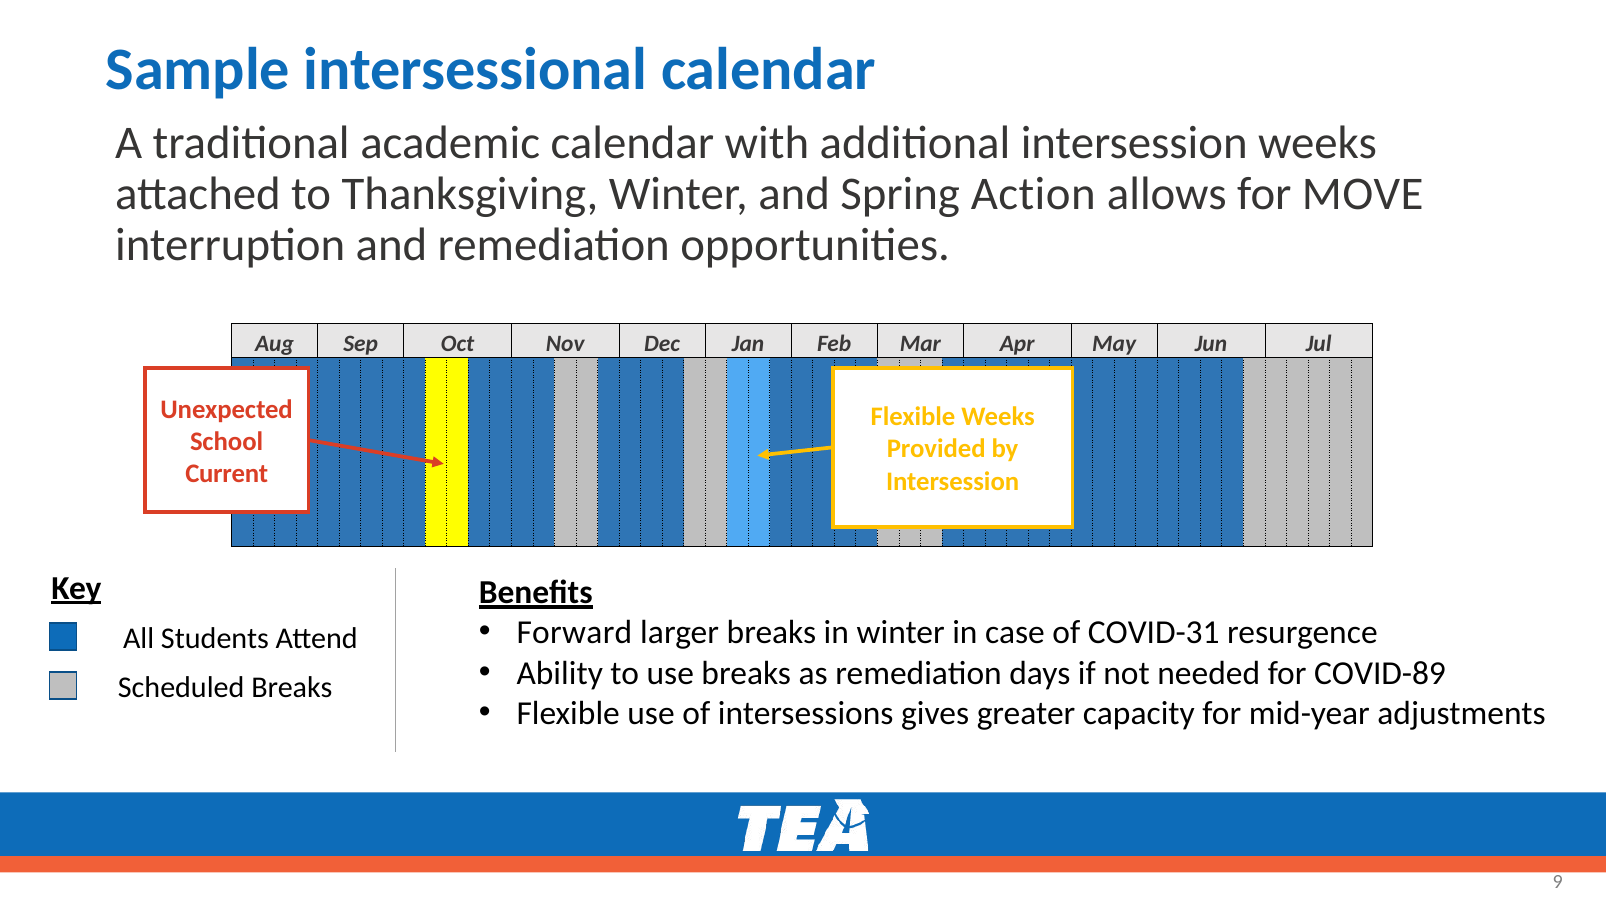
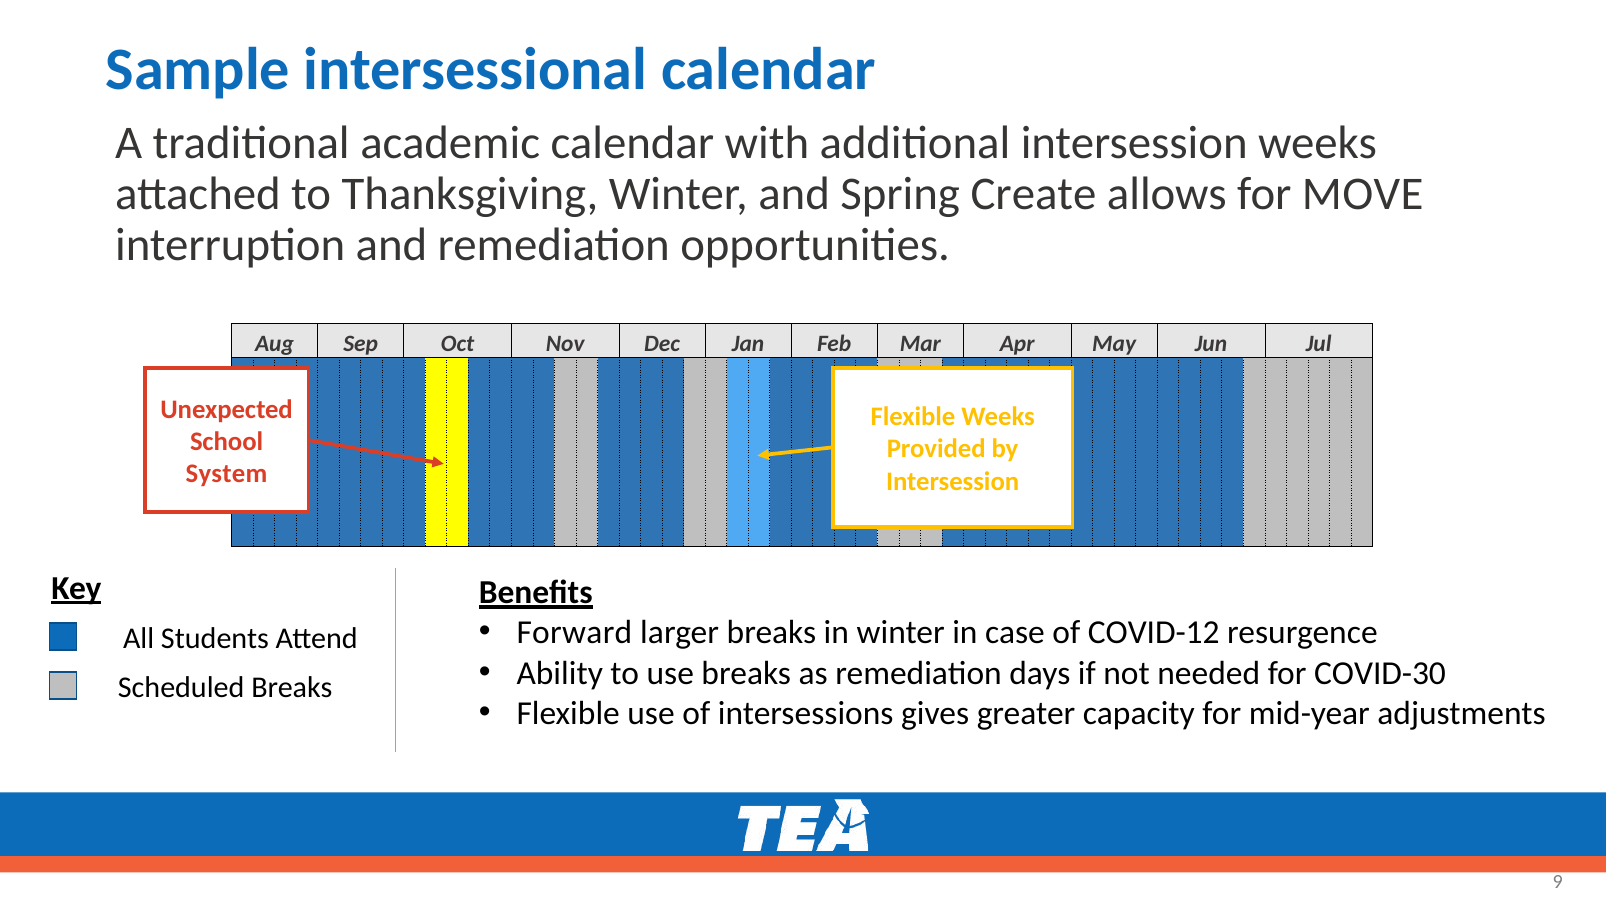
Action: Action -> Create (1033, 194)
Current: Current -> System (226, 474)
COVID-31: COVID-31 -> COVID-12 (1154, 633)
COVID-89: COVID-89 -> COVID-30 (1380, 673)
